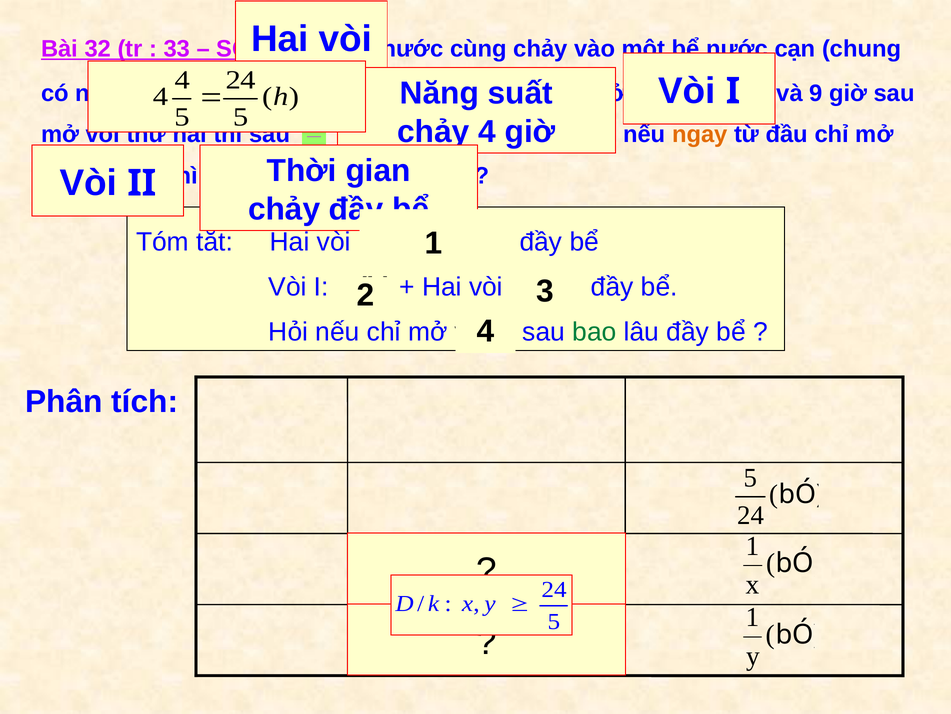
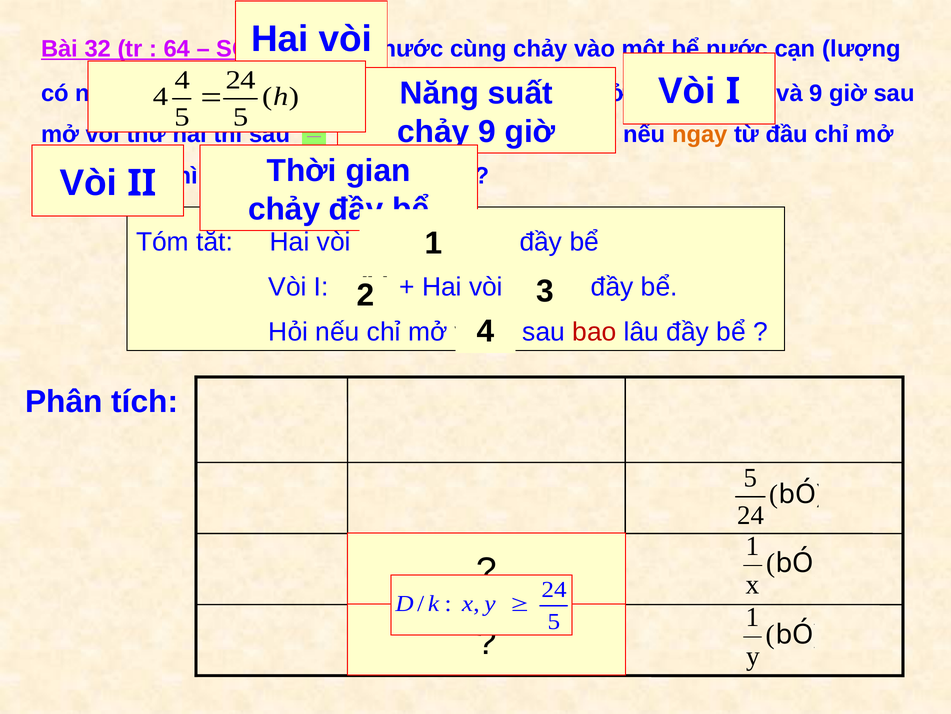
33: 33 -> 64 (177, 49)
chung: chung -> lượng (861, 49)
4: 4 -> 9 (487, 131)
bao colour: green -> red (594, 331)
